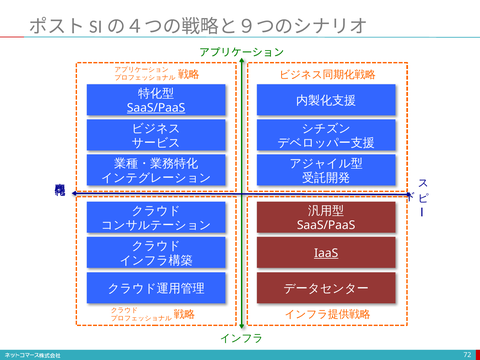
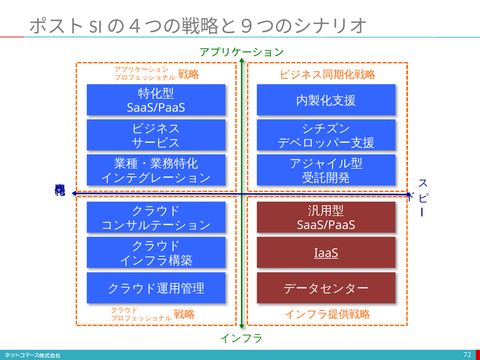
SaaS/PaaS underline: present -> none (156, 108)
